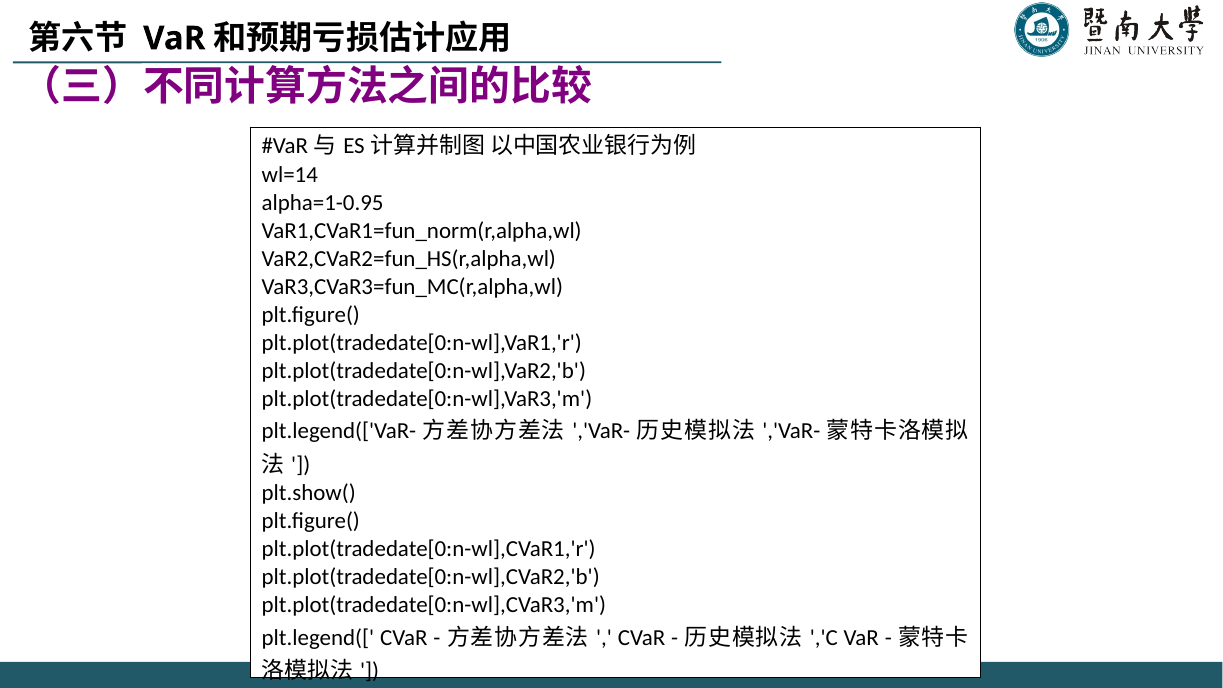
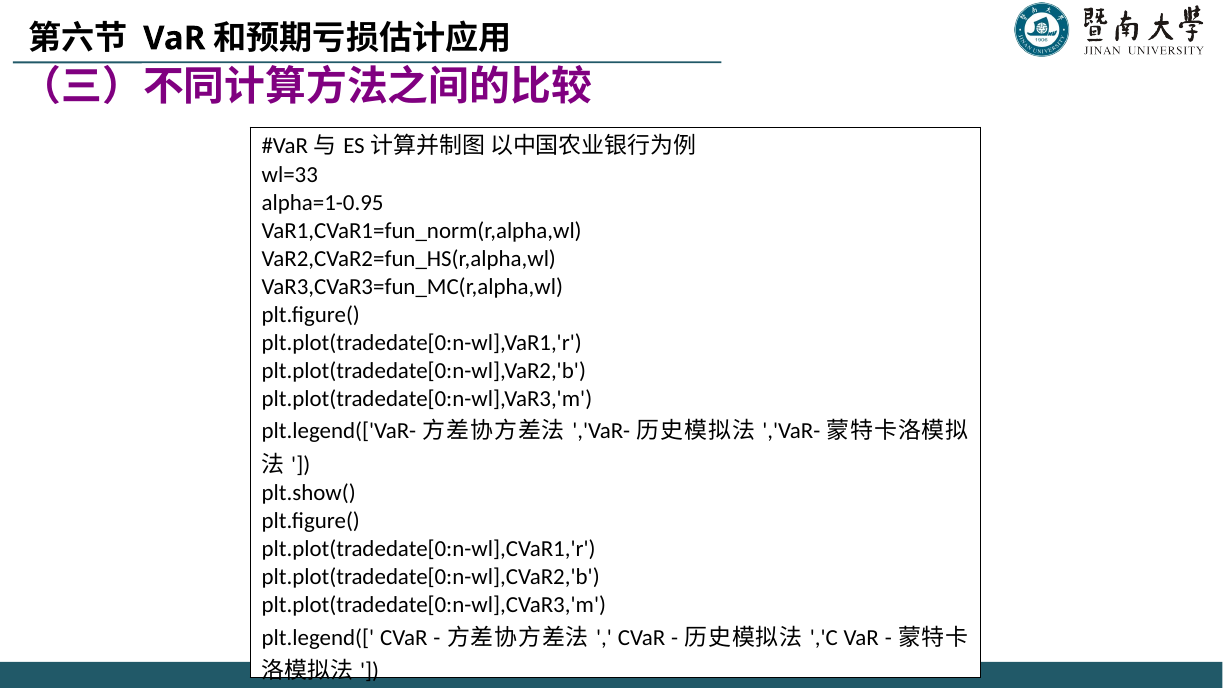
wl=14: wl=14 -> wl=33 (290, 175)
